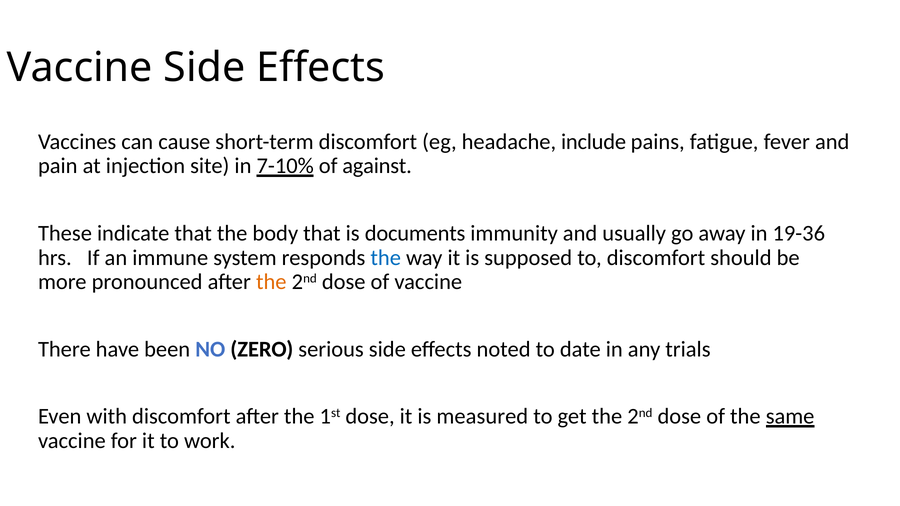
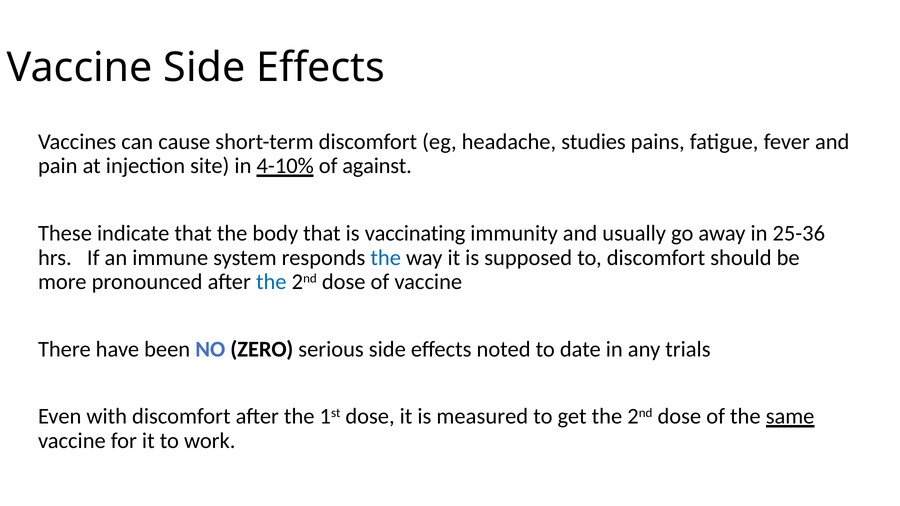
include: include -> studies (593, 142)
7-10%: 7-10% -> 4-10% (285, 166)
documents: documents -> vaccinating (415, 233)
19-36: 19-36 -> 25-36 (799, 233)
the colour: orange -> blue (271, 282)
